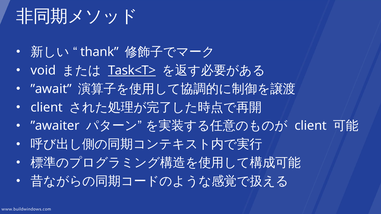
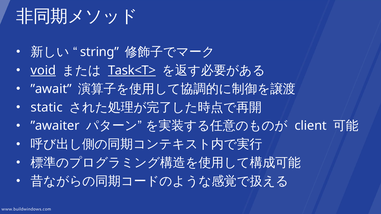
thank: thank -> string (100, 52)
void underline: none -> present (43, 71)
client: client -> static (47, 108)
